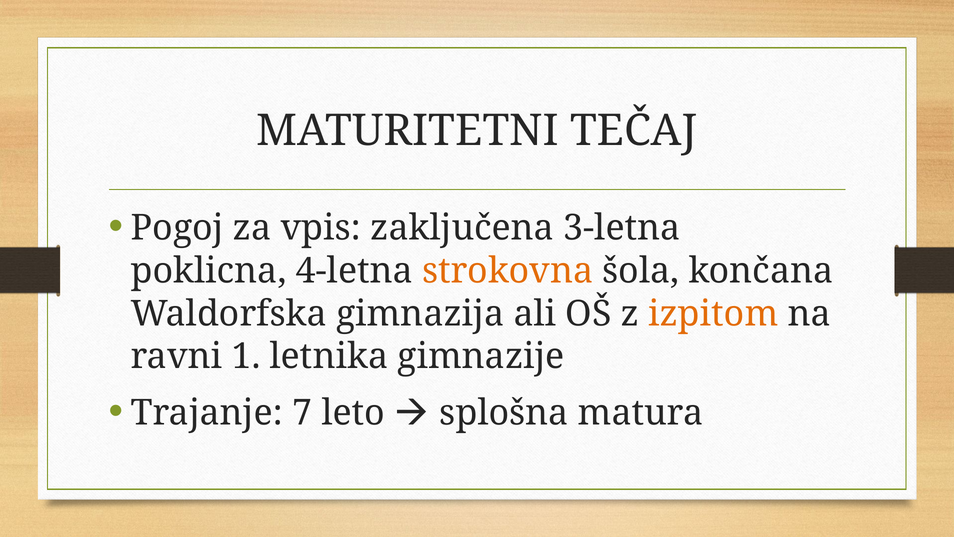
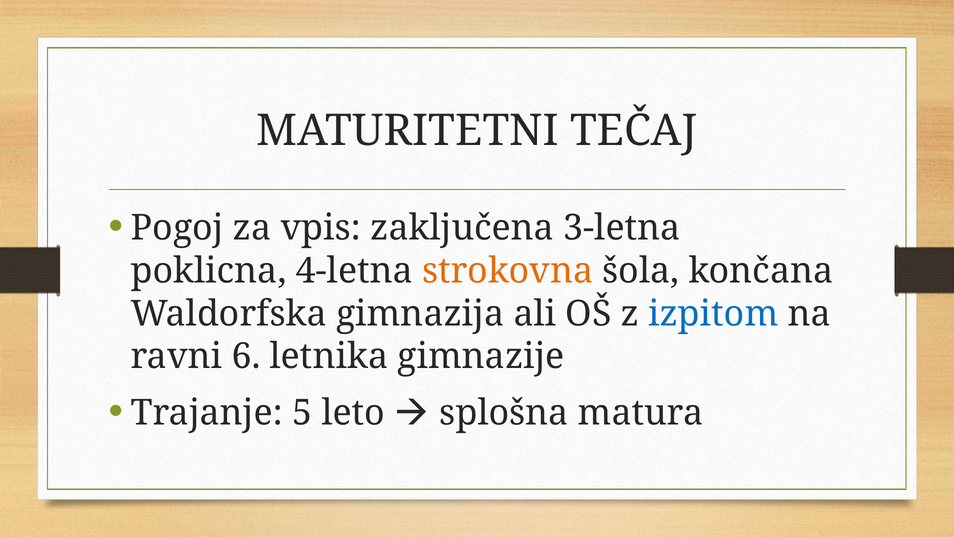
izpitom colour: orange -> blue (713, 313)
1: 1 -> 6 (246, 356)
7: 7 -> 5 (302, 412)
